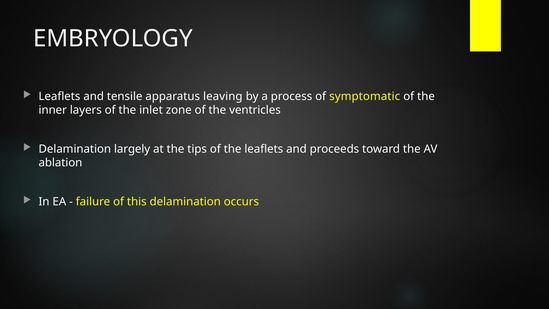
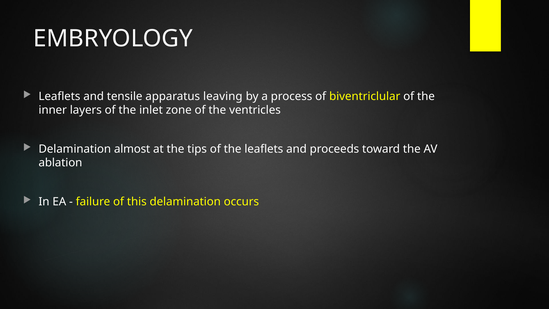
symptomatic: symptomatic -> biventriclular (365, 96)
largely: largely -> almost (132, 149)
